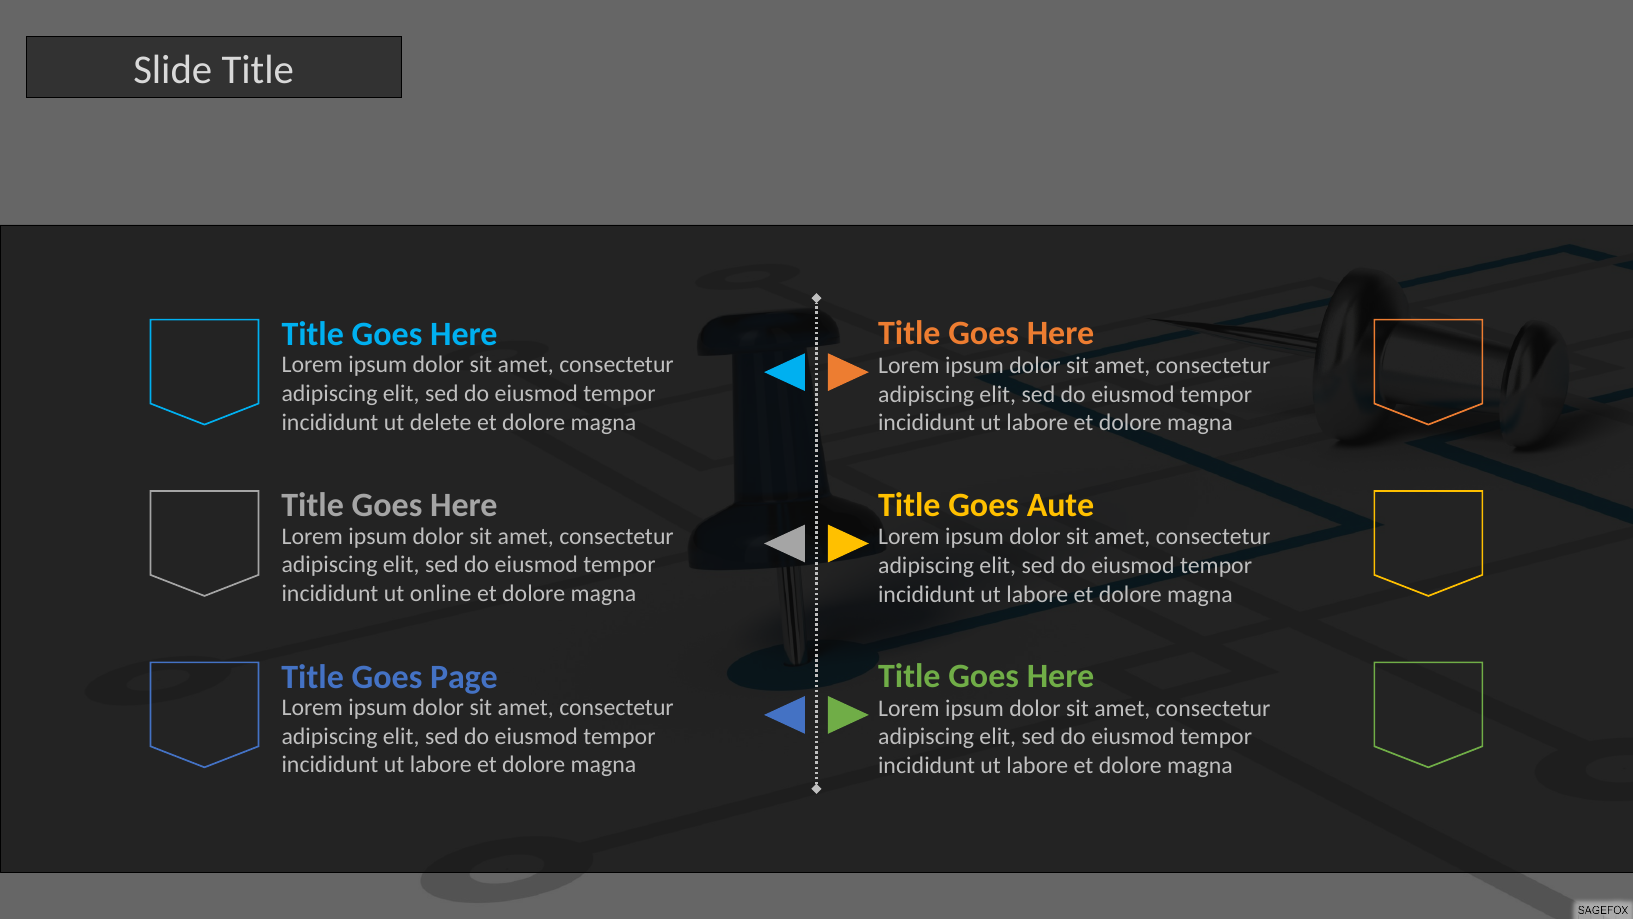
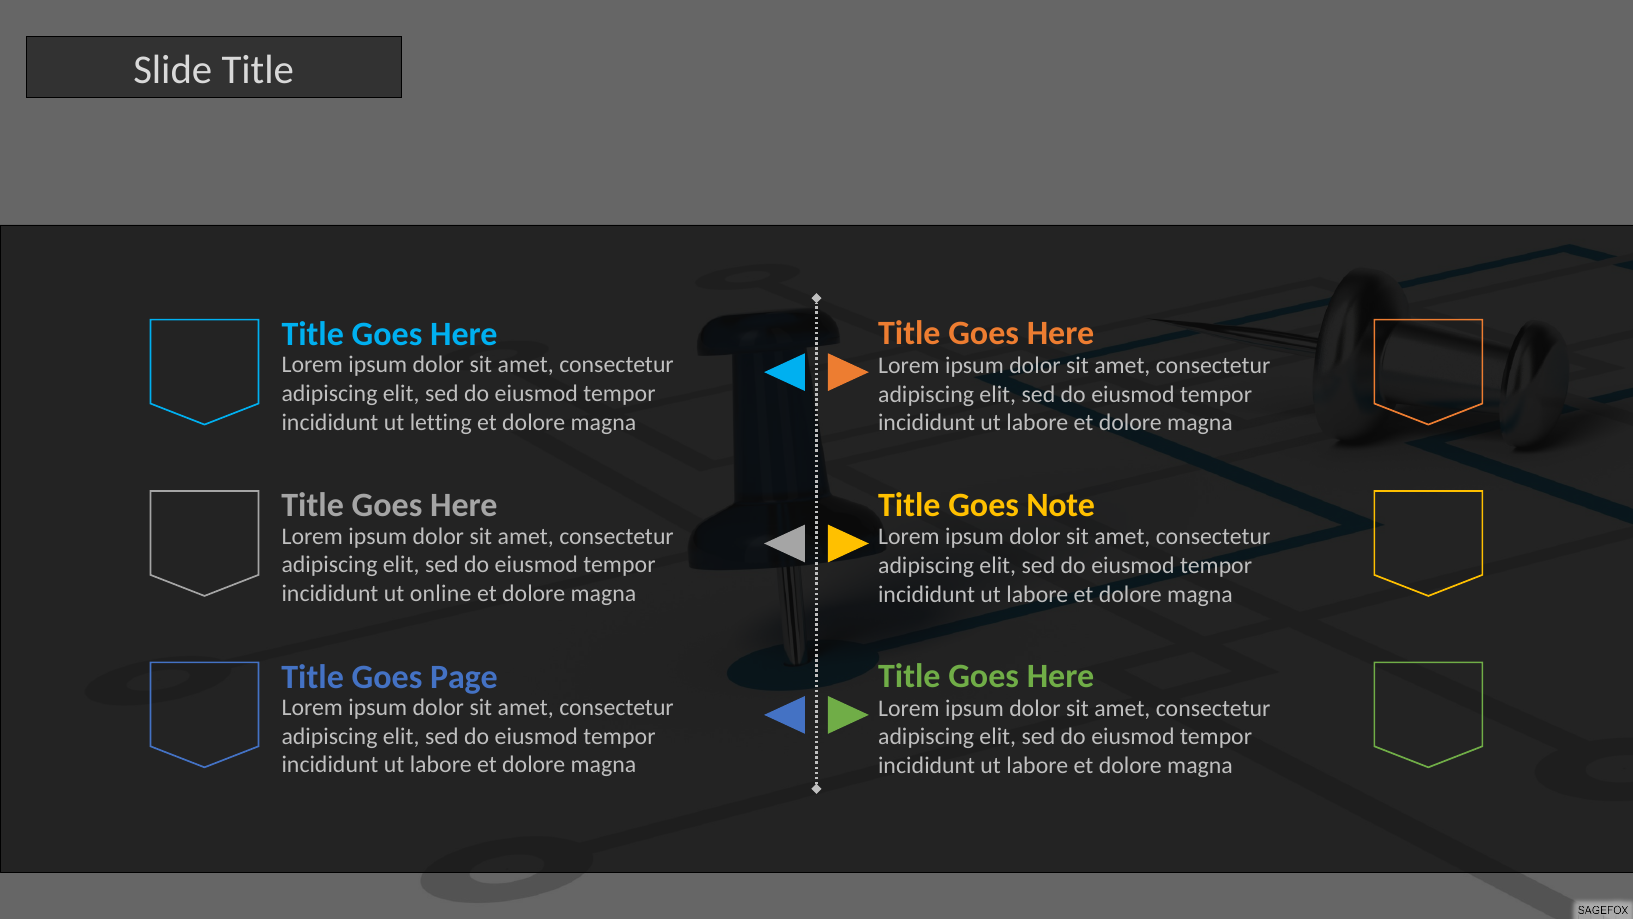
delete: delete -> letting (441, 422)
Aute: Aute -> Note (1061, 505)
